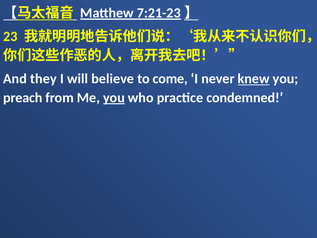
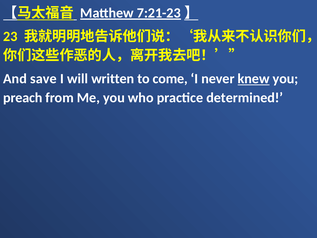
they: they -> save (43, 79)
believe: believe -> written (113, 79)
you underline: present -> none (114, 98)
condemned: condemned -> determined (245, 98)
